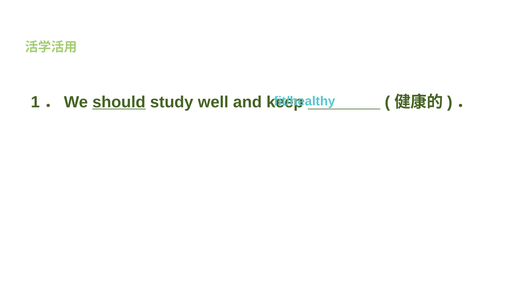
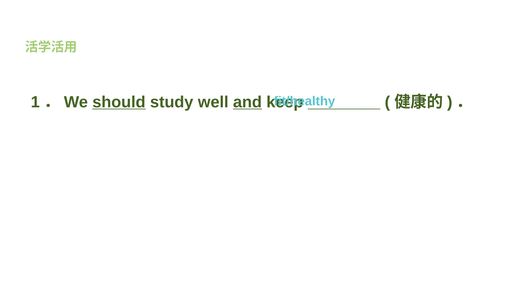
and underline: none -> present (247, 102)
